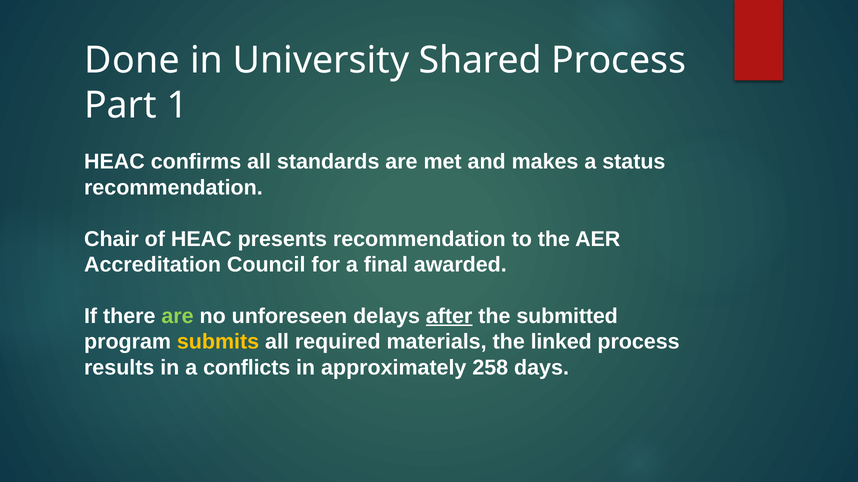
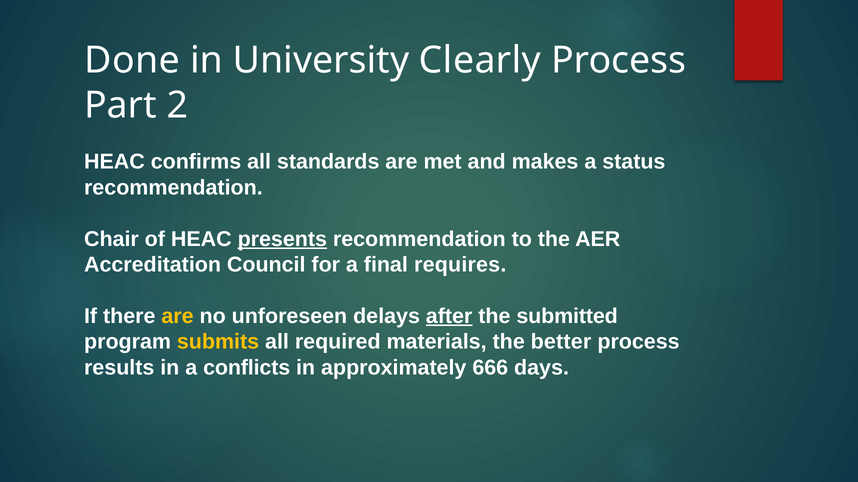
Shared: Shared -> Clearly (480, 60)
1: 1 -> 2 (177, 105)
presents underline: none -> present (282, 239)
awarded: awarded -> requires (460, 265)
are colour: light green -> yellow (178, 317)
linked: linked -> better (561, 342)
258: 258 -> 666 (490, 368)
